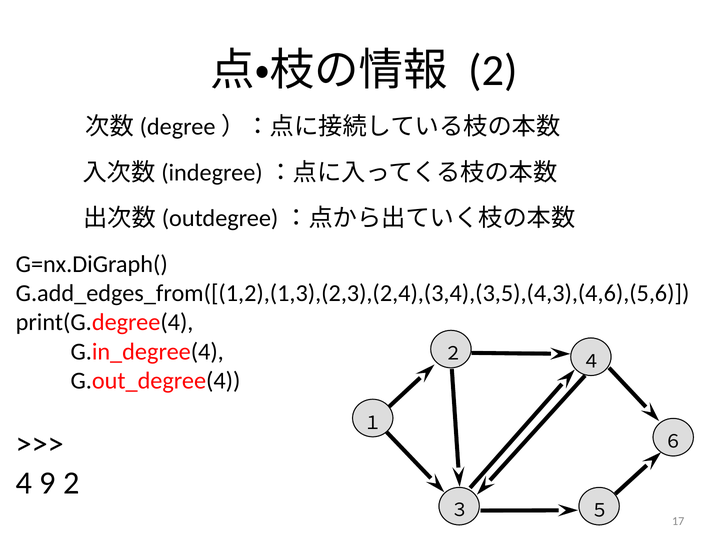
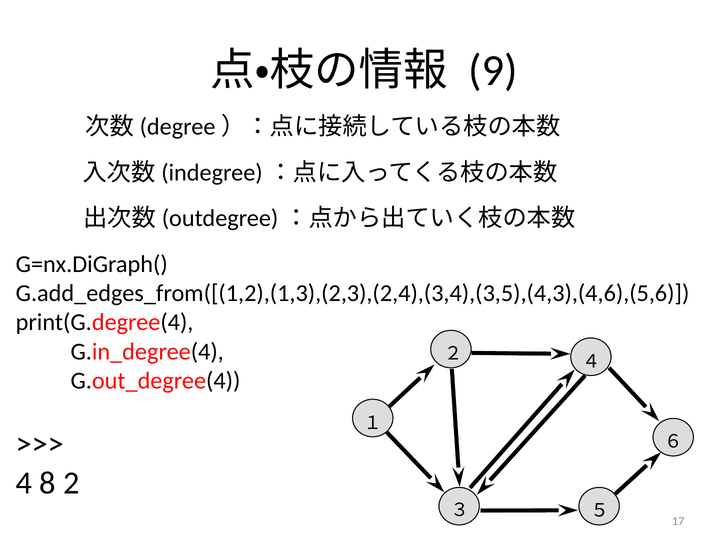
2: 2 -> 9 (493, 70)
9: 9 -> 8 (48, 483)
